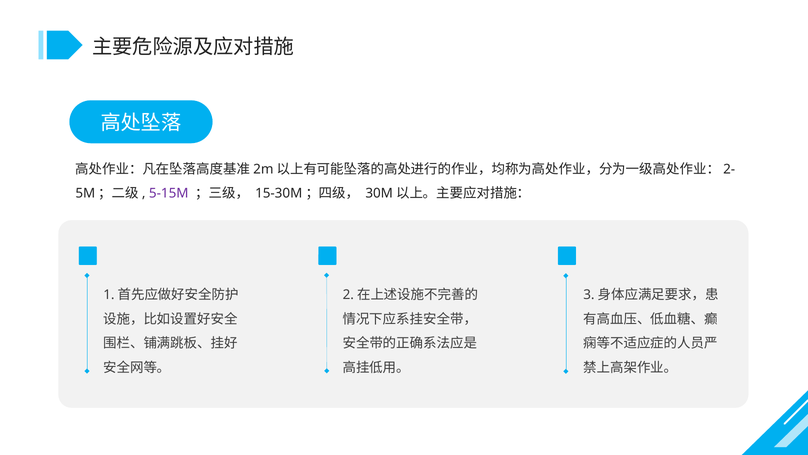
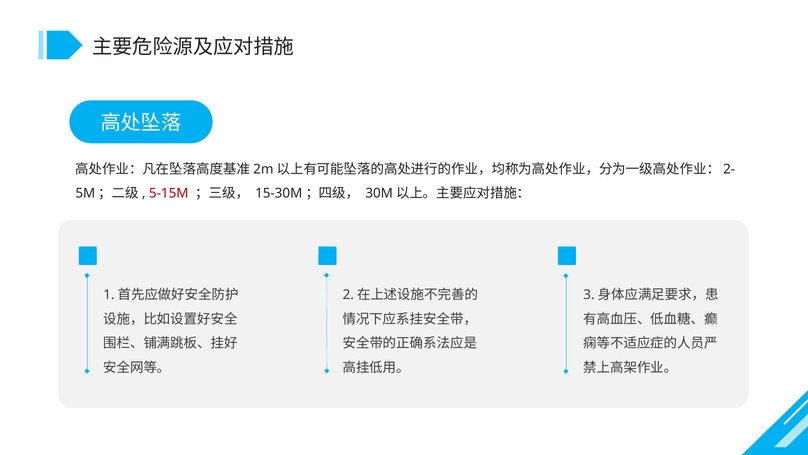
5-15M colour: purple -> red (169, 193)
